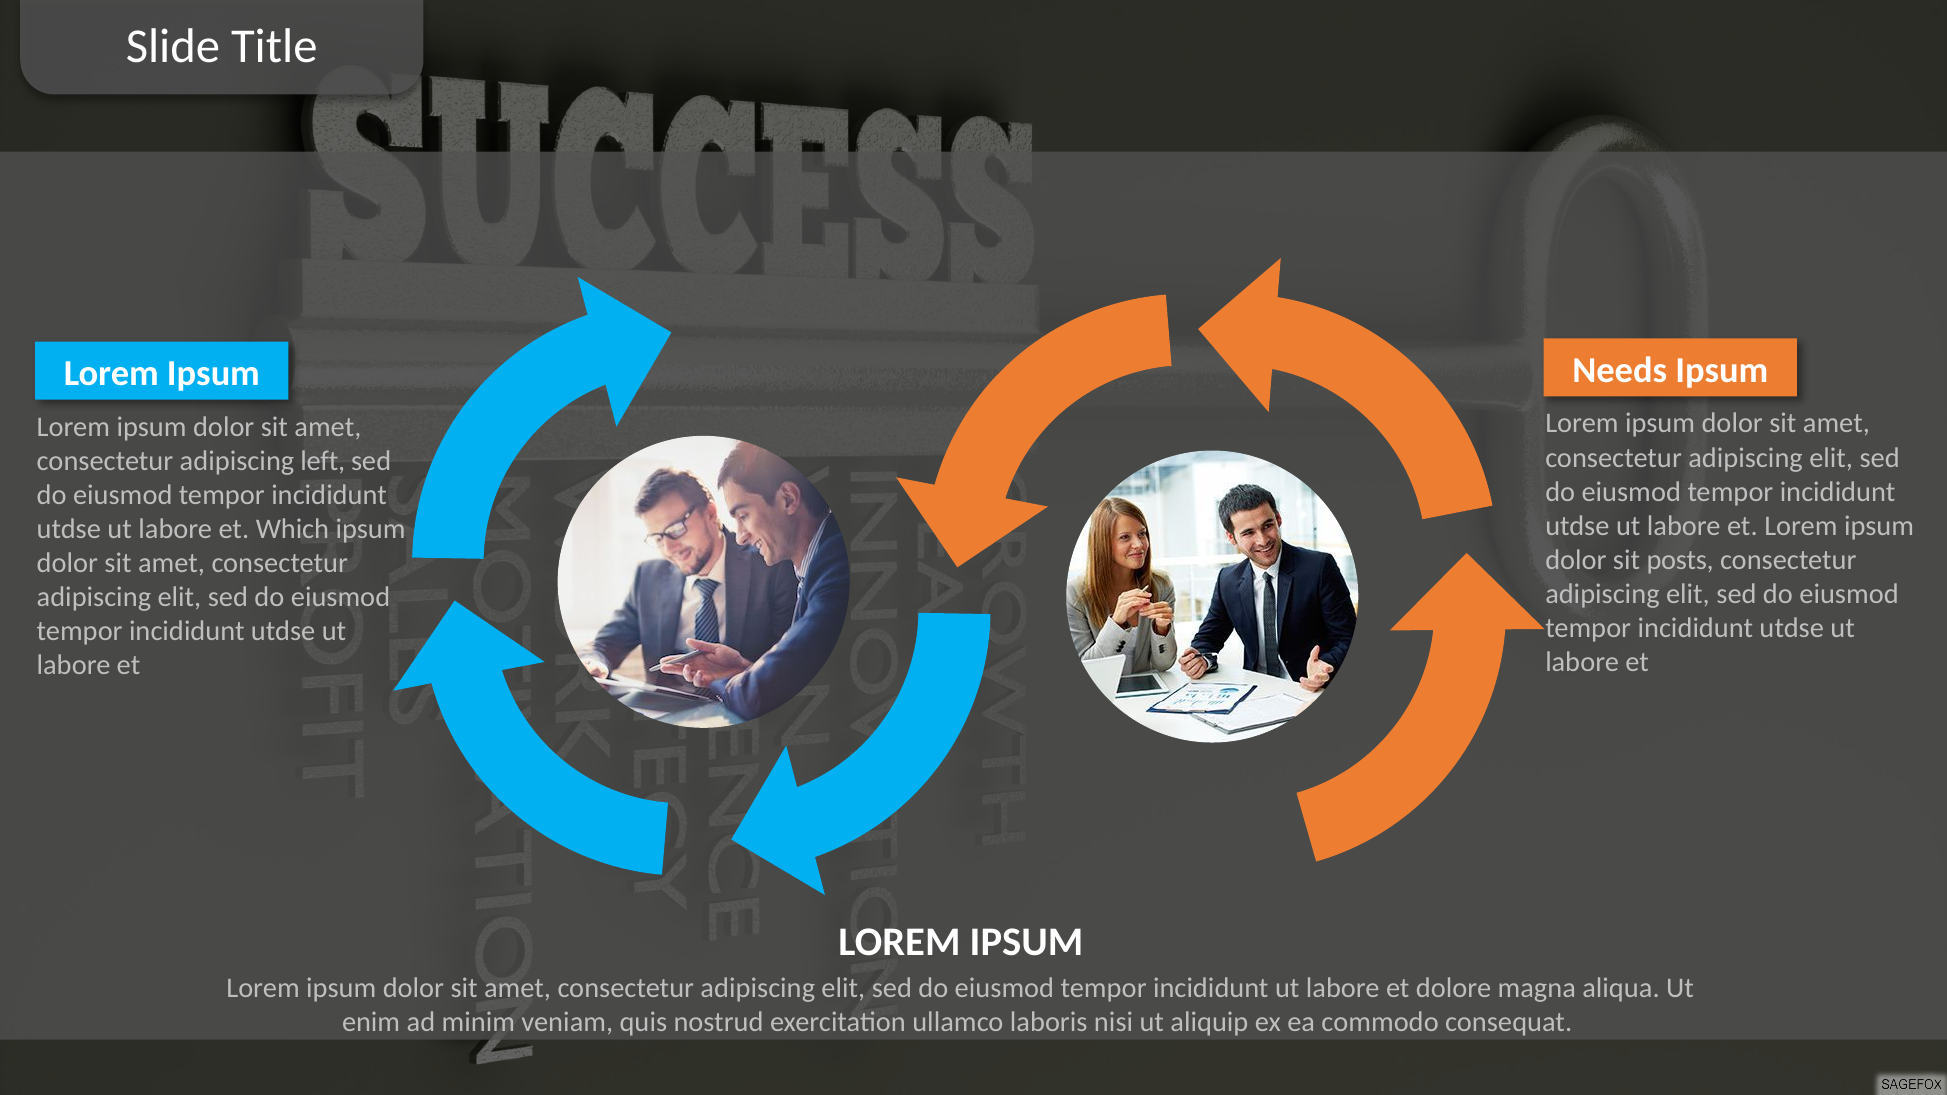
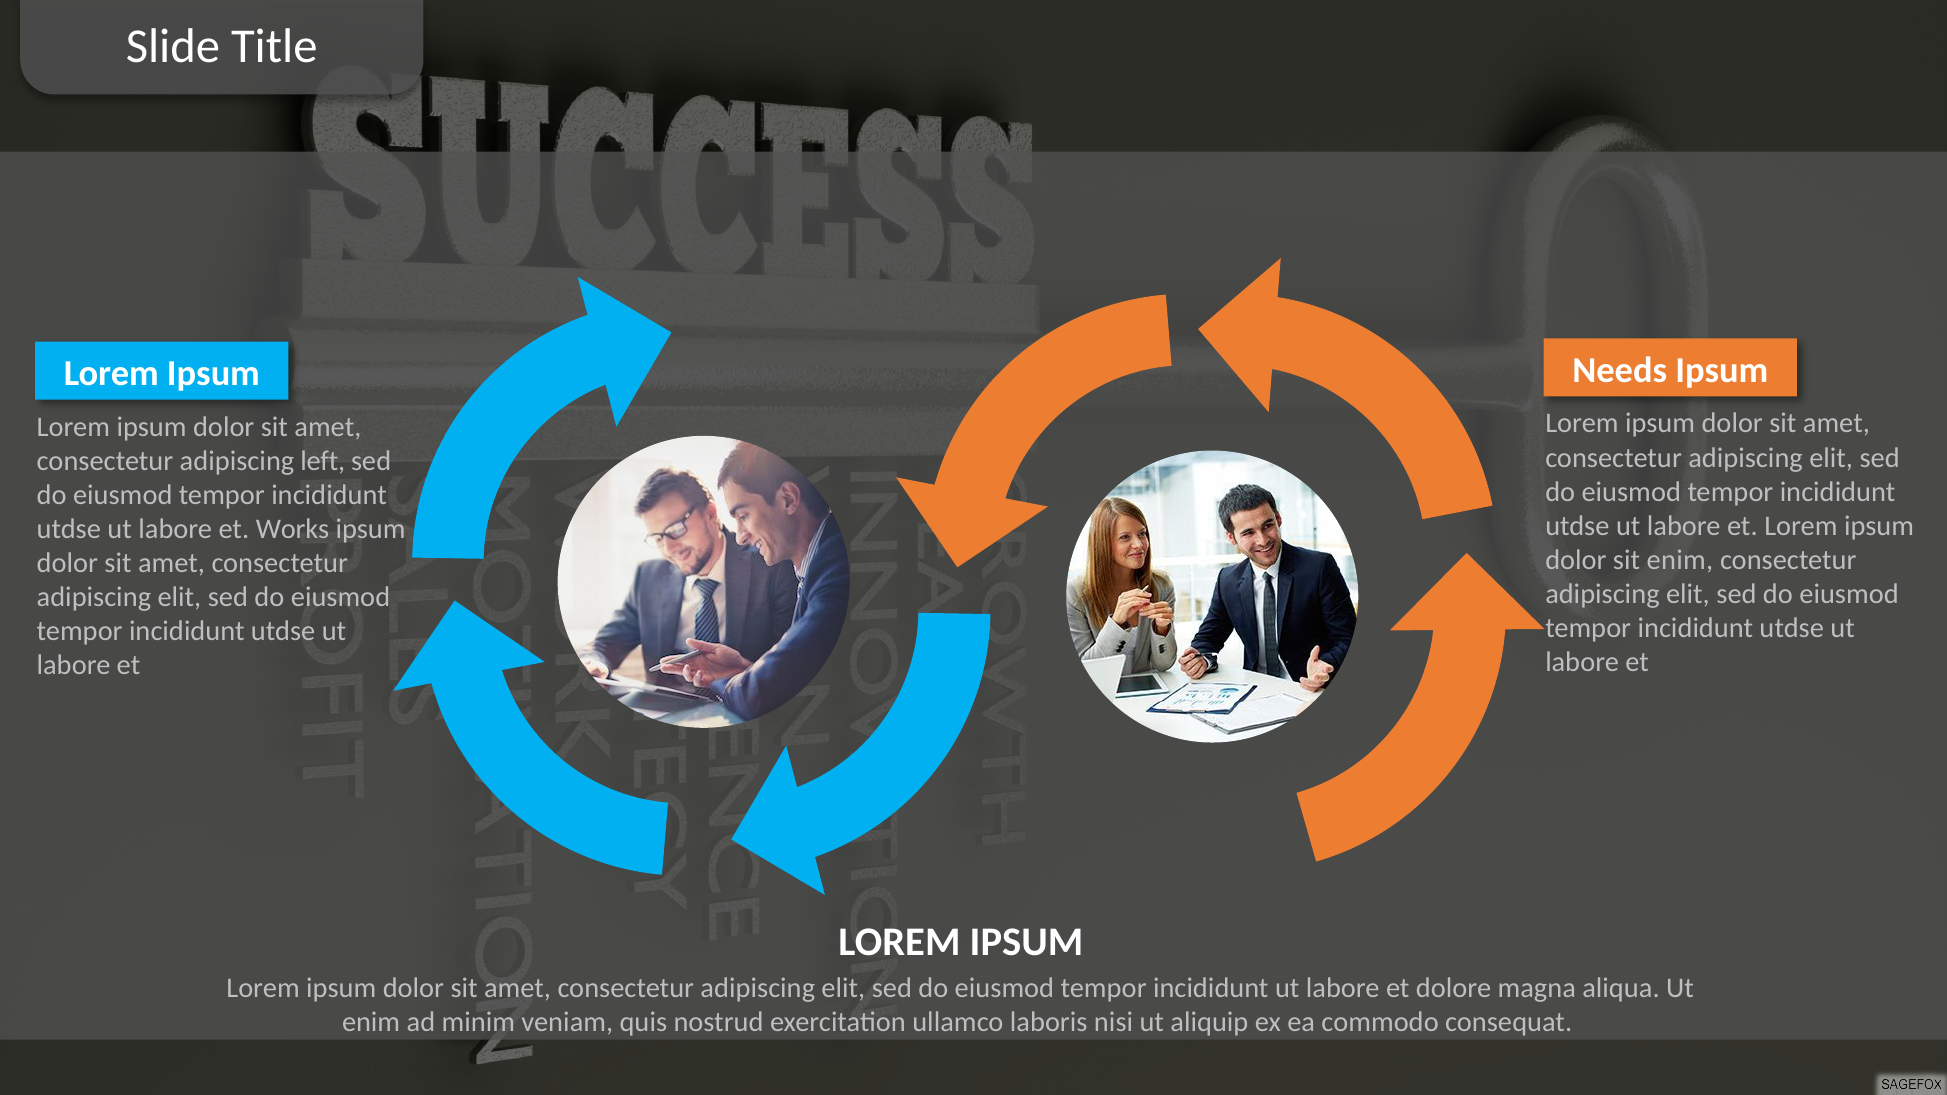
Which: Which -> Works (292, 529)
sit posts: posts -> enim (1680, 560)
